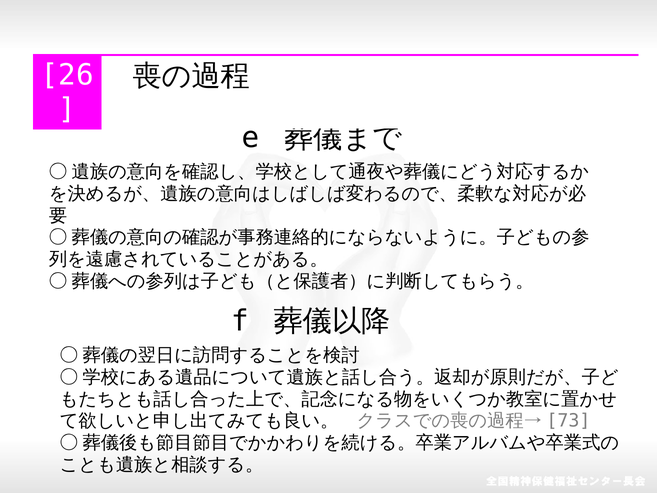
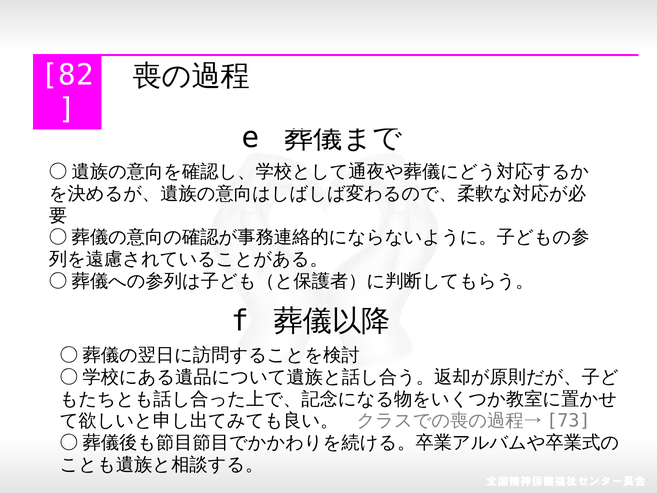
26: 26 -> 82 (67, 75)
